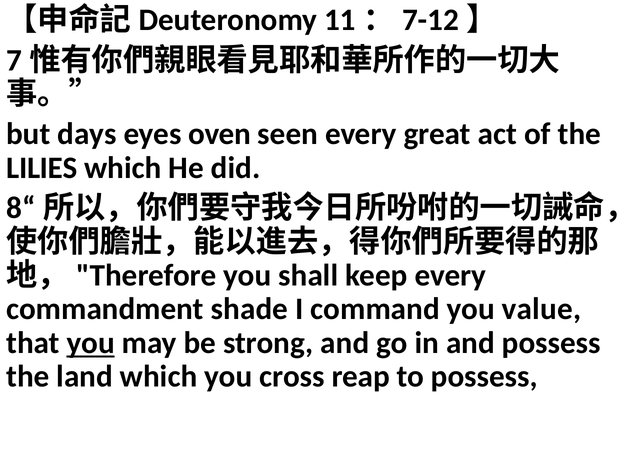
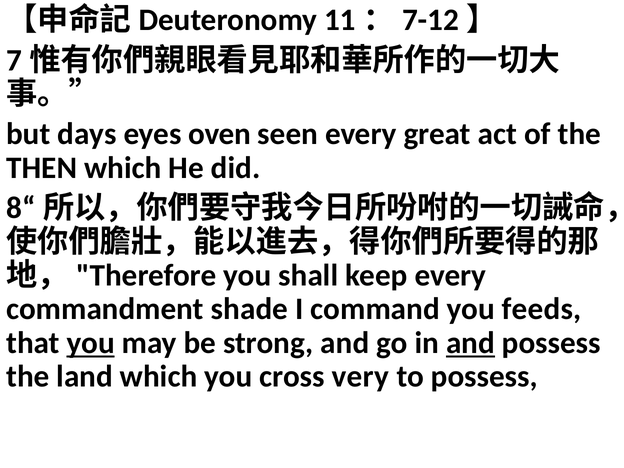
LILIES: LILIES -> THEN (42, 168)
value: value -> feeds (542, 309)
and underline: none -> present (470, 343)
reap: reap -> very (360, 377)
